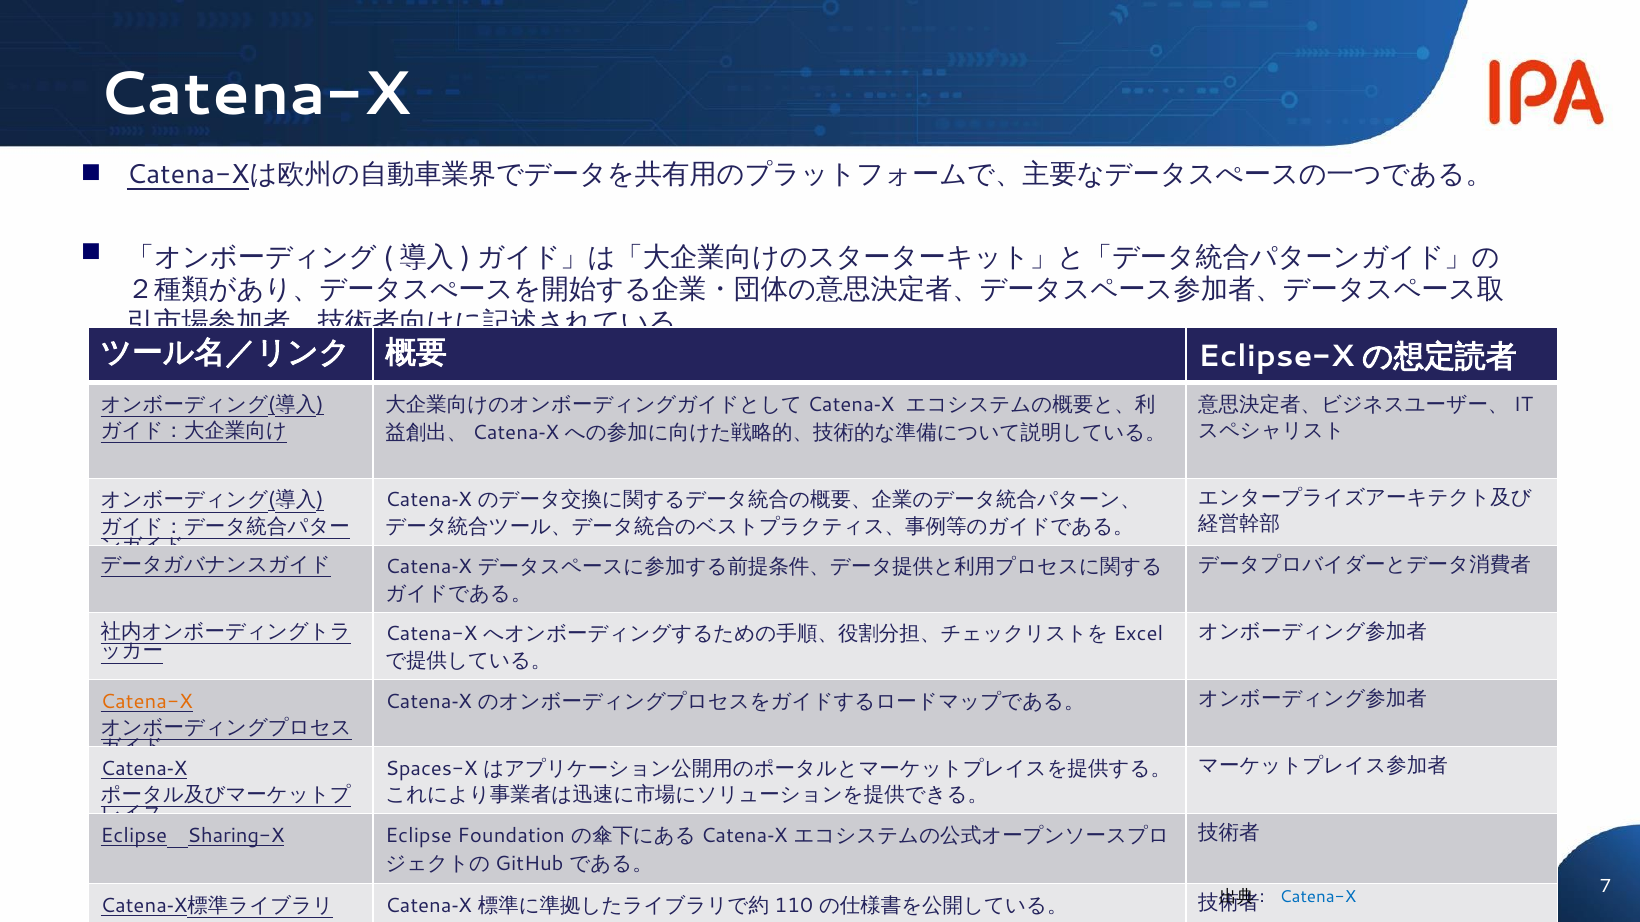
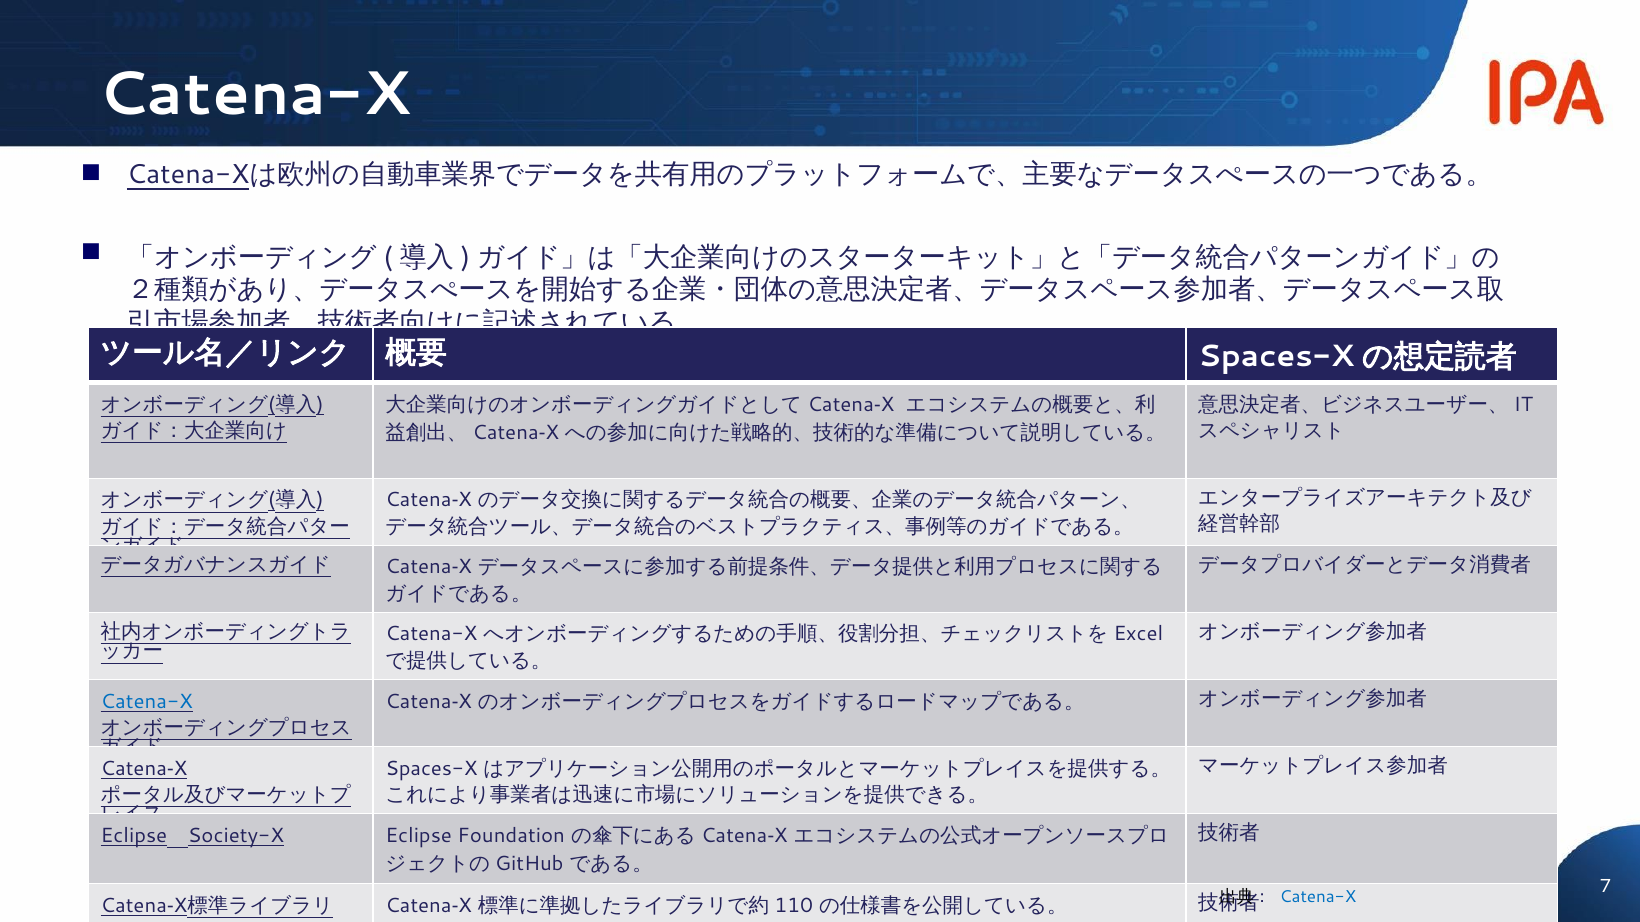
Eclipse-X: Eclipse-X -> Spaces-X (1276, 357)
Catena-X colour: orange -> blue (147, 702)
Sharing-X: Sharing-X -> Society-X (236, 836)
